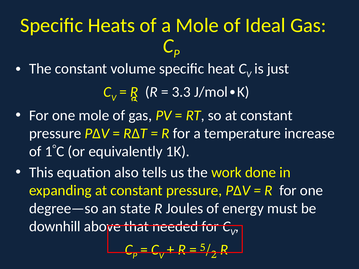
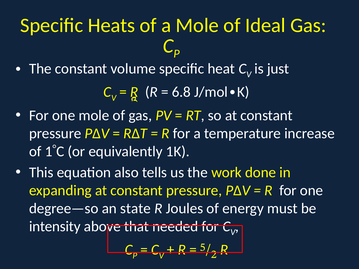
3.3: 3.3 -> 6.8 (181, 92)
downhill: downhill -> intensity (55, 227)
